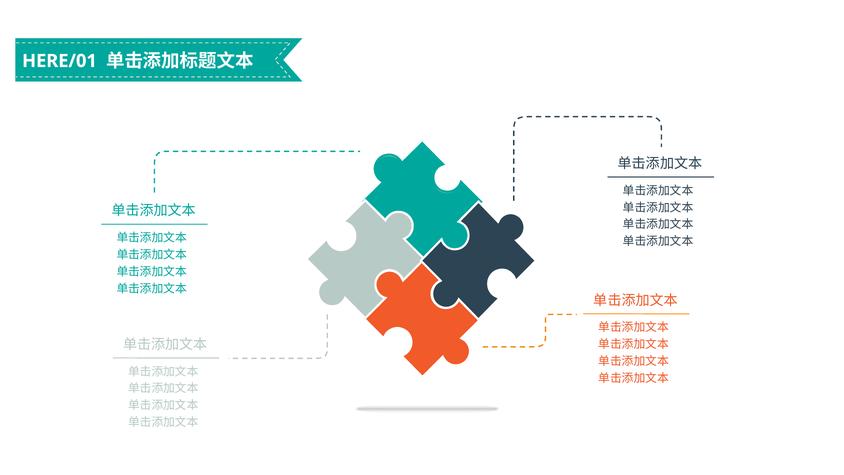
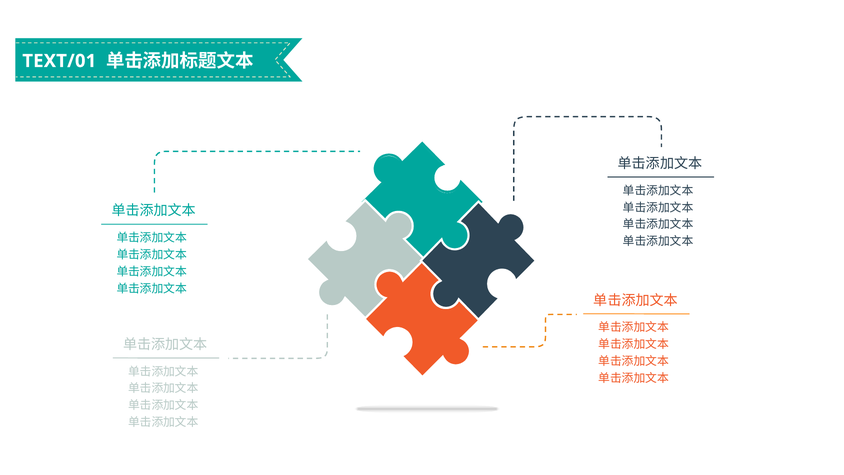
HERE/01: HERE/01 -> TEXT/01 (59, 61)
